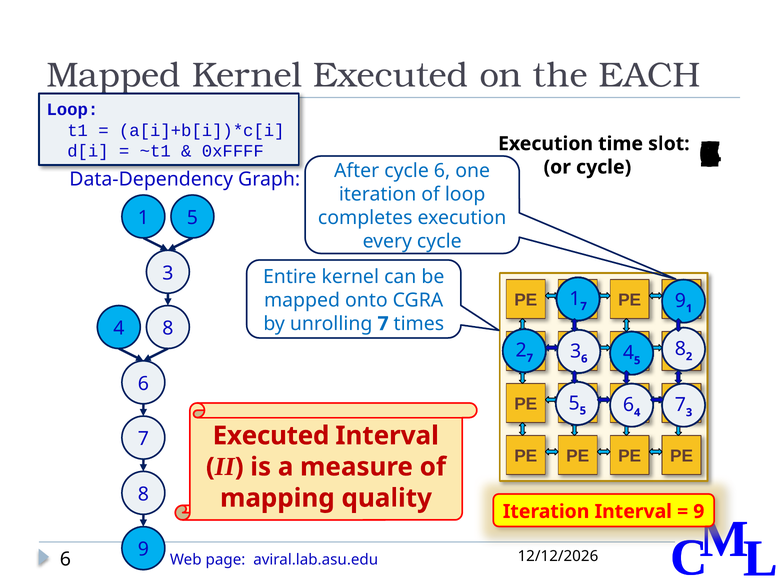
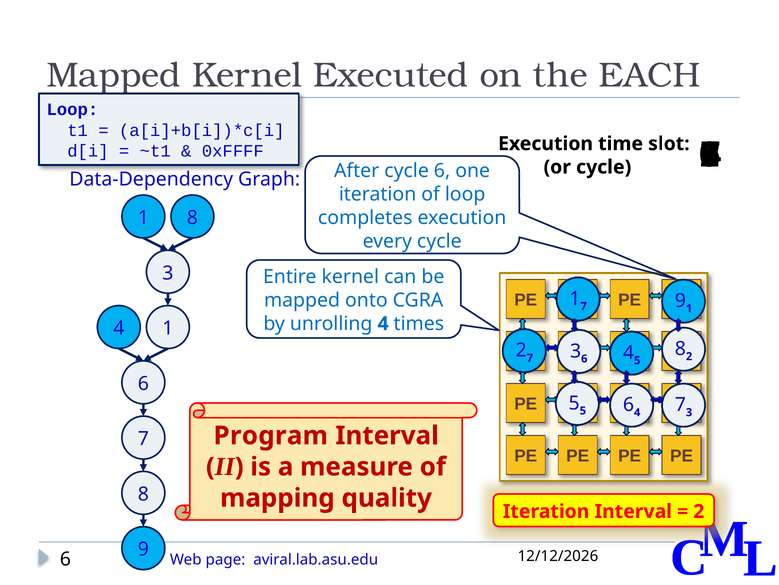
5: 5 -> 8 (192, 218)
unrolling 7: 7 -> 4 (383, 323)
8: 8 -> 1 (168, 328)
Executed: Executed -> Program (271, 435)
9: 9 -> 2 (699, 511)
